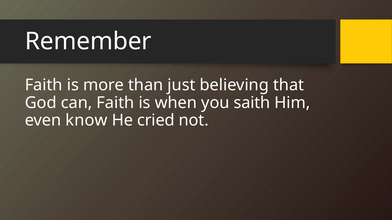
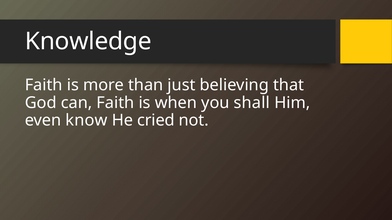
Remember: Remember -> Knowledge (88, 41)
saith: saith -> shall (252, 103)
